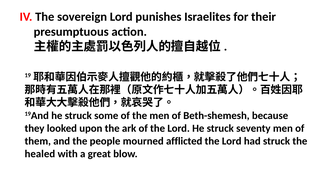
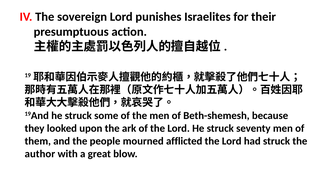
healed: healed -> author (40, 154)
